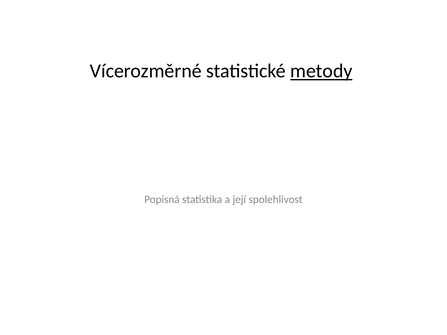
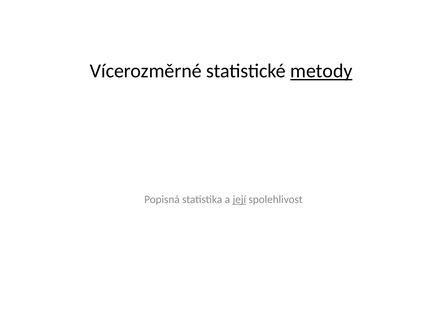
její underline: none -> present (239, 200)
